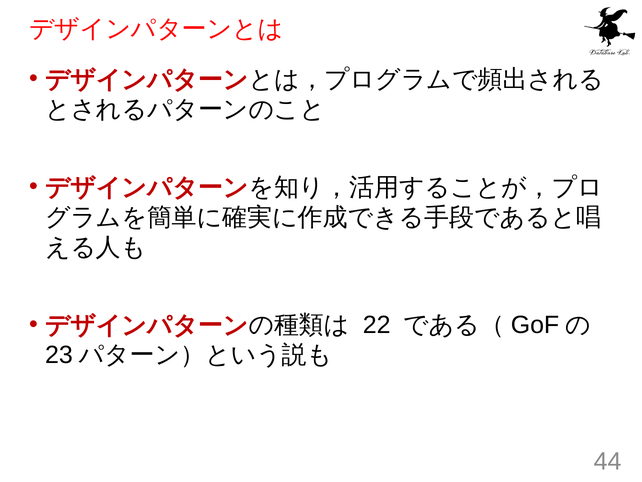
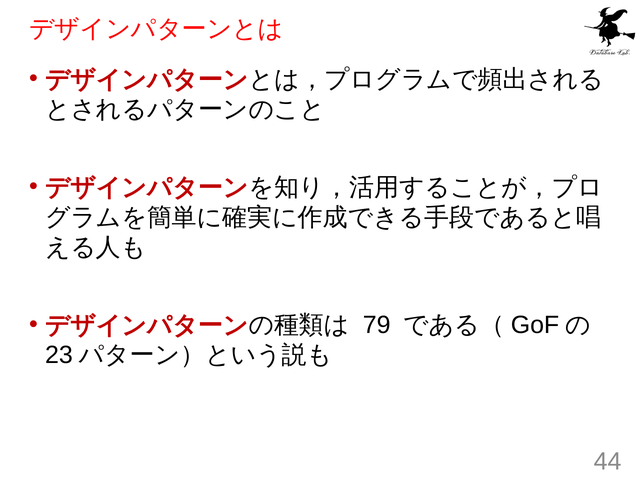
22: 22 -> 79 (377, 325)
